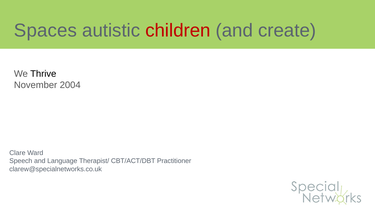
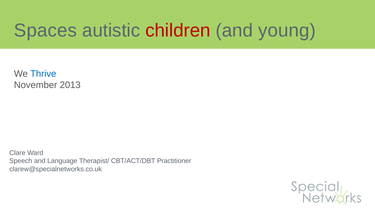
create: create -> young (287, 30)
Thrive colour: black -> blue (43, 74)
2004: 2004 -> 2013 (70, 85)
